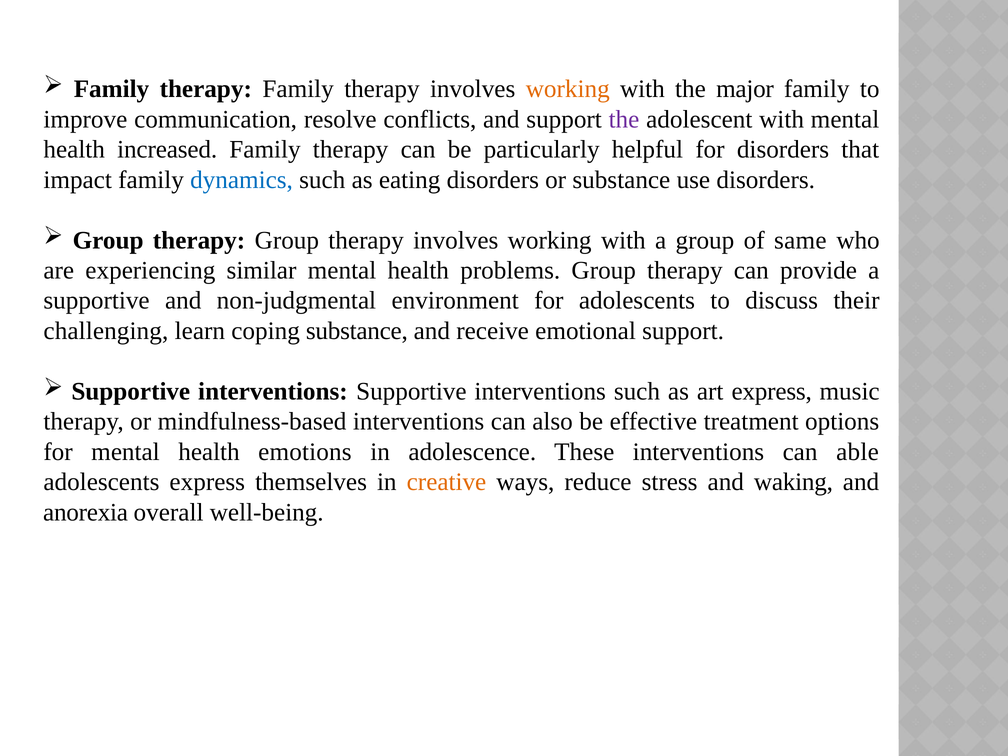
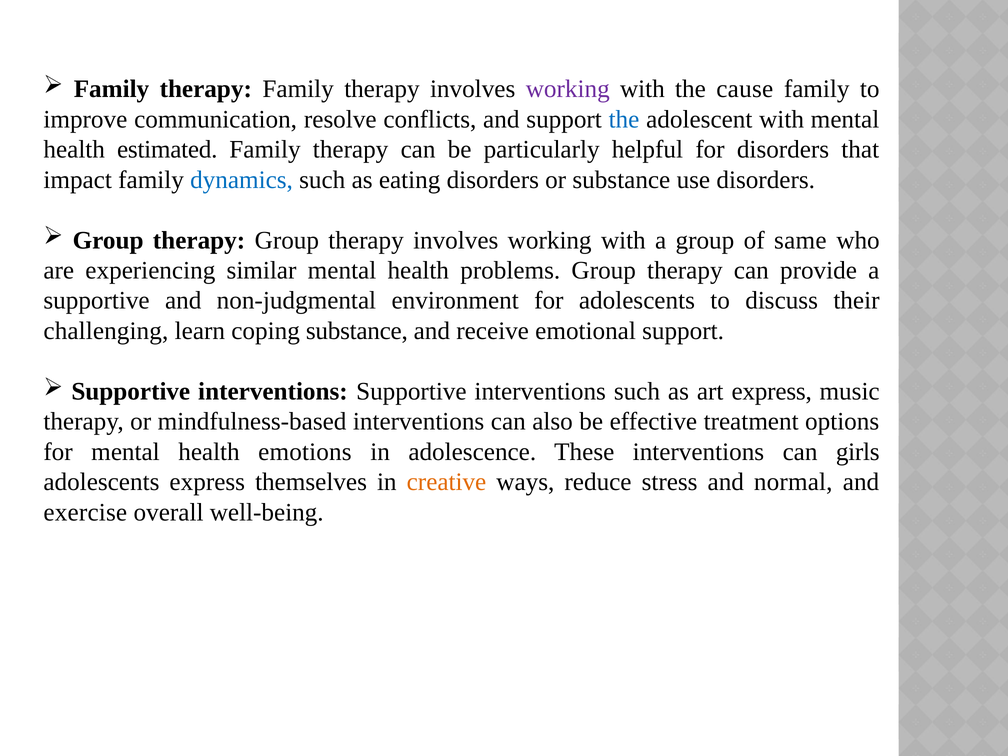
working colour: orange -> purple (568, 89)
major: major -> cause (745, 89)
the colour: purple -> blue (624, 119)
increased: increased -> estimated (167, 149)
able: able -> girls (858, 452)
waking: waking -> normal (793, 482)
anorexia: anorexia -> exercise (85, 512)
